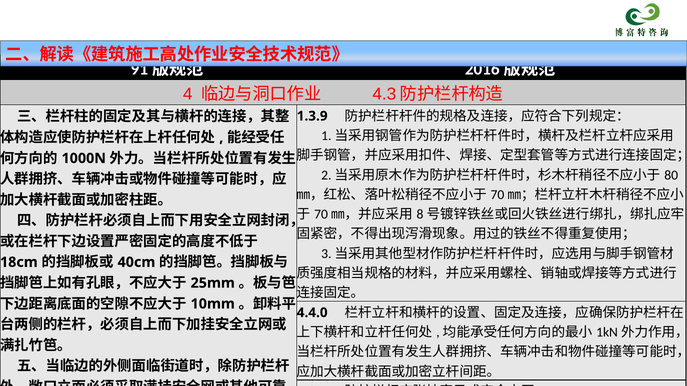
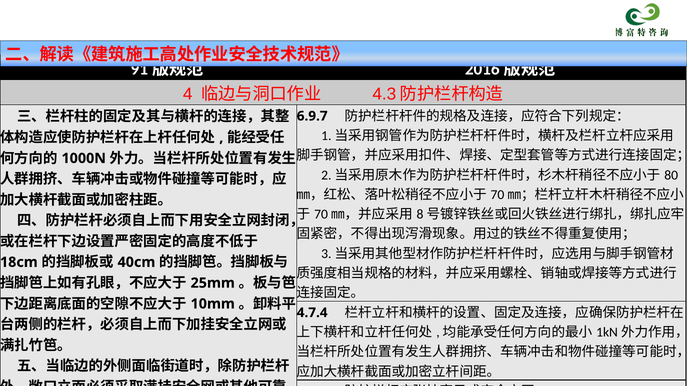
1.3.9: 1.3.9 -> 6.9.7 (312, 116)
4.4.0: 4.4.0 -> 4.7.4 (312, 313)
